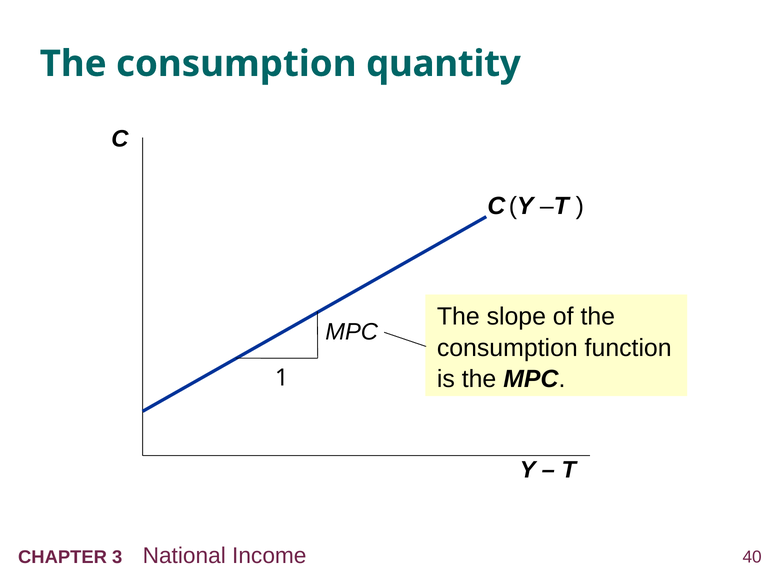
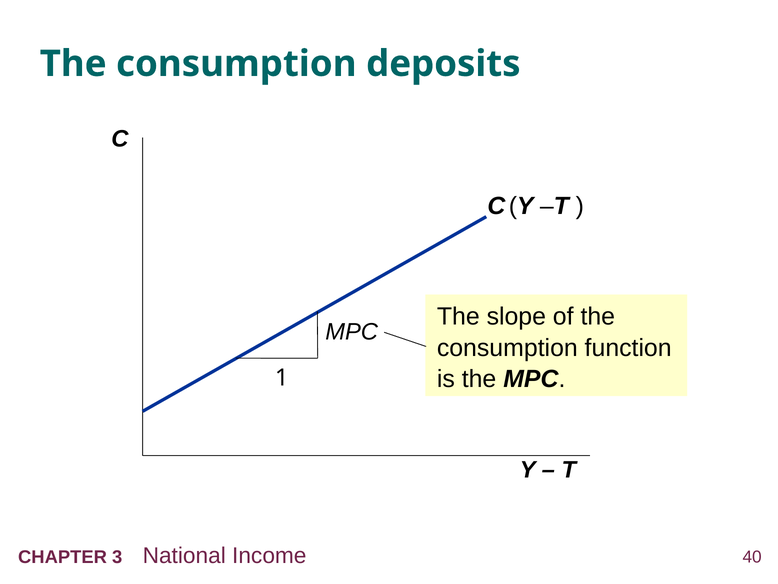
quantity: quantity -> deposits (443, 64)
